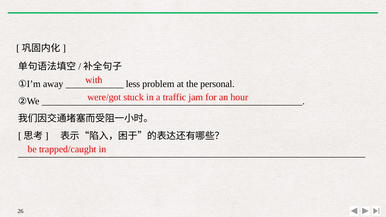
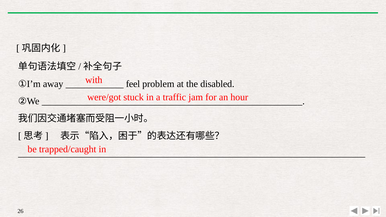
less: less -> feel (133, 84)
personal: personal -> disabled (217, 84)
